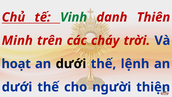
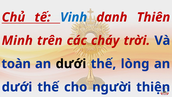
Vinh colour: green -> blue (74, 17)
hoạt: hoạt -> toàn (16, 64)
lệnh: lệnh -> lòng (135, 64)
